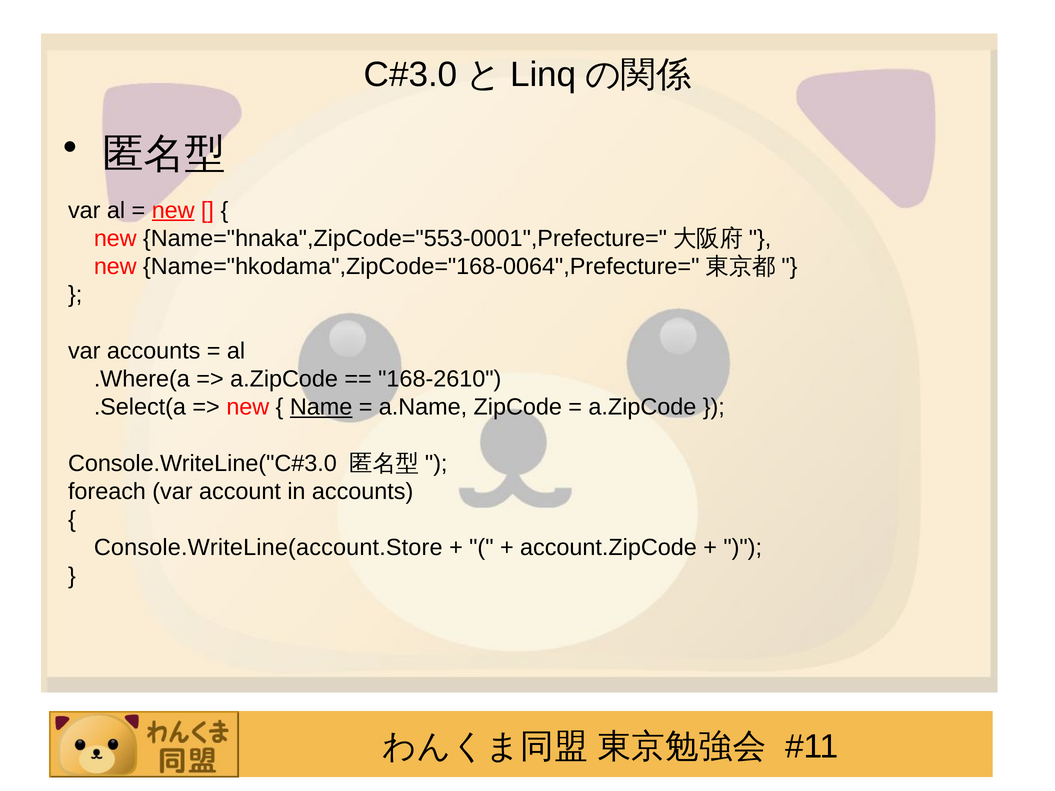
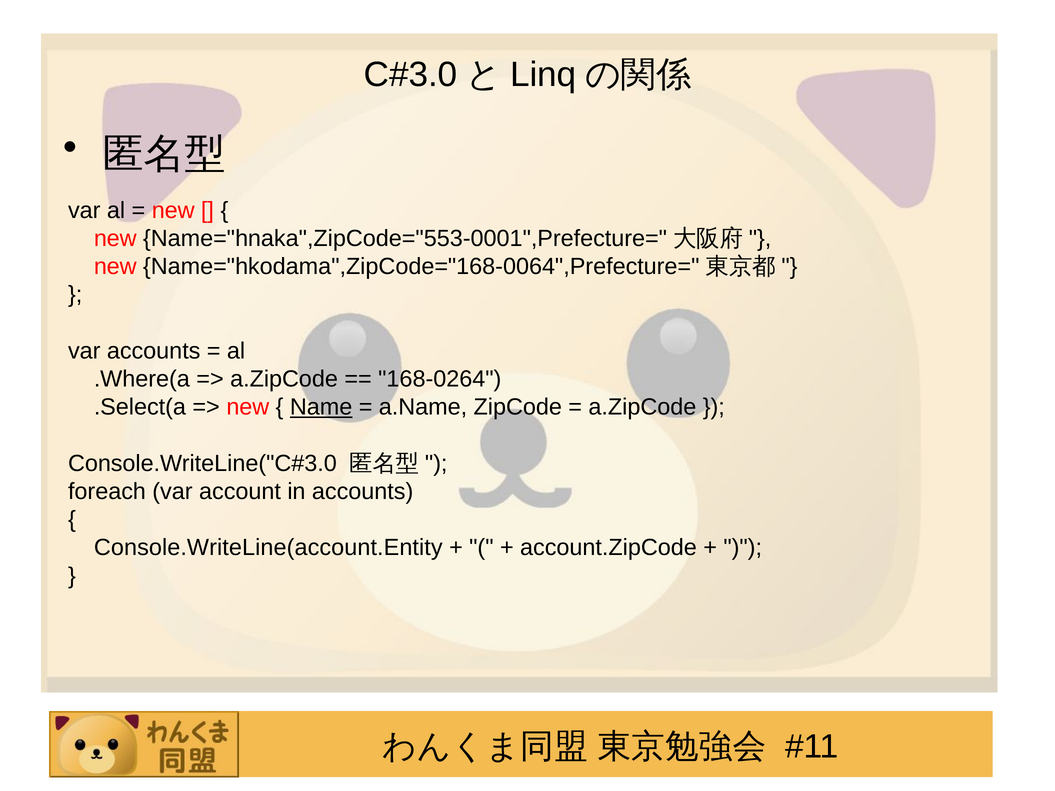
new underline: present -> none (173, 210)
168-2610: 168-2610 -> 168-0264 (440, 379)
Console.WriteLine(account.Store: Console.WriteLine(account.Store -> Console.WriteLine(account.Entity (268, 548)
